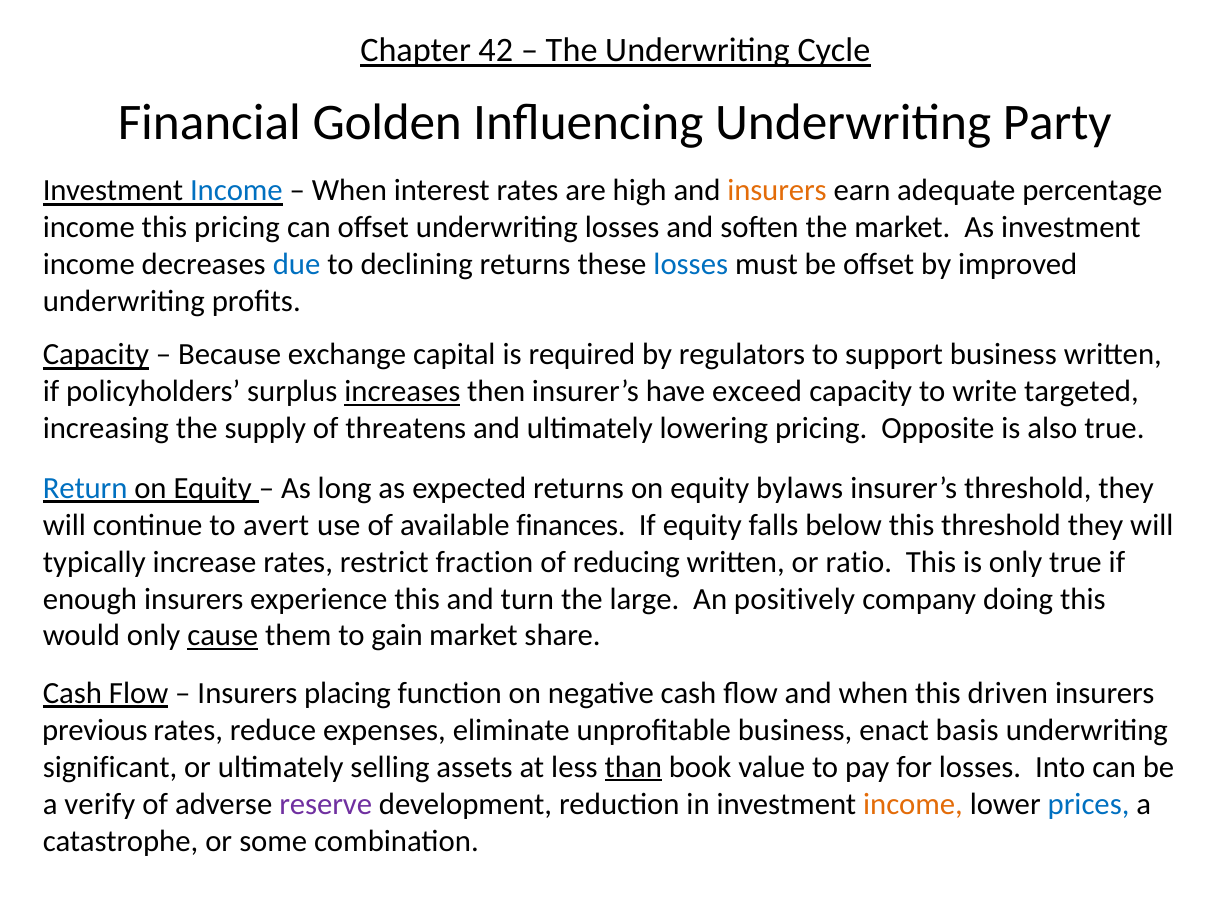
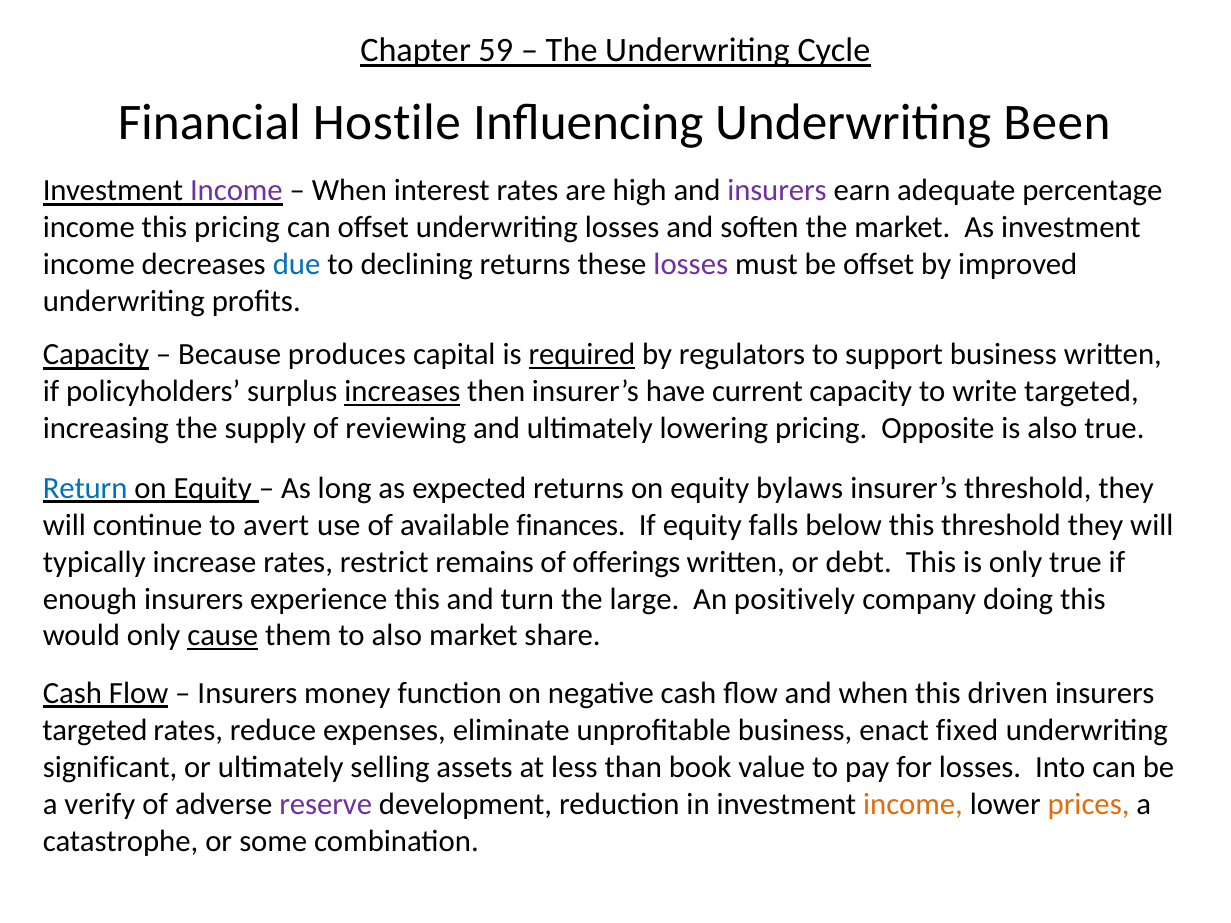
42: 42 -> 59 (496, 51)
Golden: Golden -> Hostile (387, 123)
Party: Party -> Been (1057, 123)
Income colour: blue -> purple (236, 191)
insurers colour: orange -> purple (777, 191)
losses colour: blue -> purple (691, 265)
exchange: exchange -> produces (347, 355)
required underline: none -> present (582, 355)
exceed: exceed -> current (757, 392)
threatens: threatens -> reviewing (406, 429)
fraction: fraction -> remains (485, 562)
reducing: reducing -> offerings (626, 562)
ratio: ratio -> debt (859, 562)
to gain: gain -> also (397, 636)
placing: placing -> money (347, 693)
previous: previous -> targeted (95, 730)
basis: basis -> fixed (967, 730)
than underline: present -> none (633, 767)
prices colour: blue -> orange (1089, 804)
